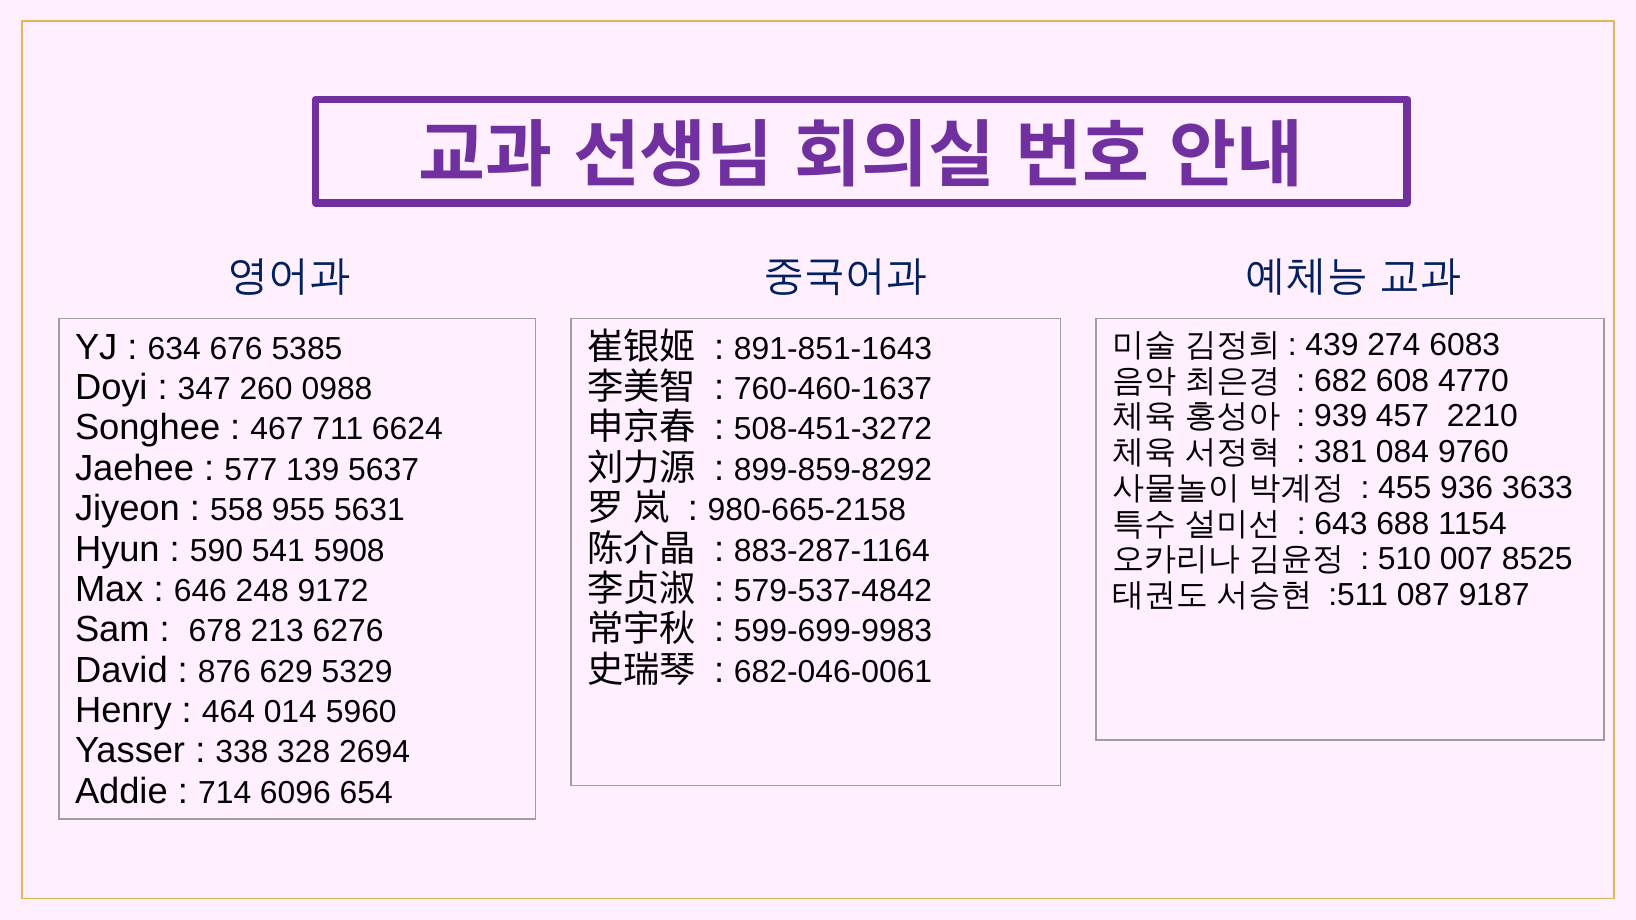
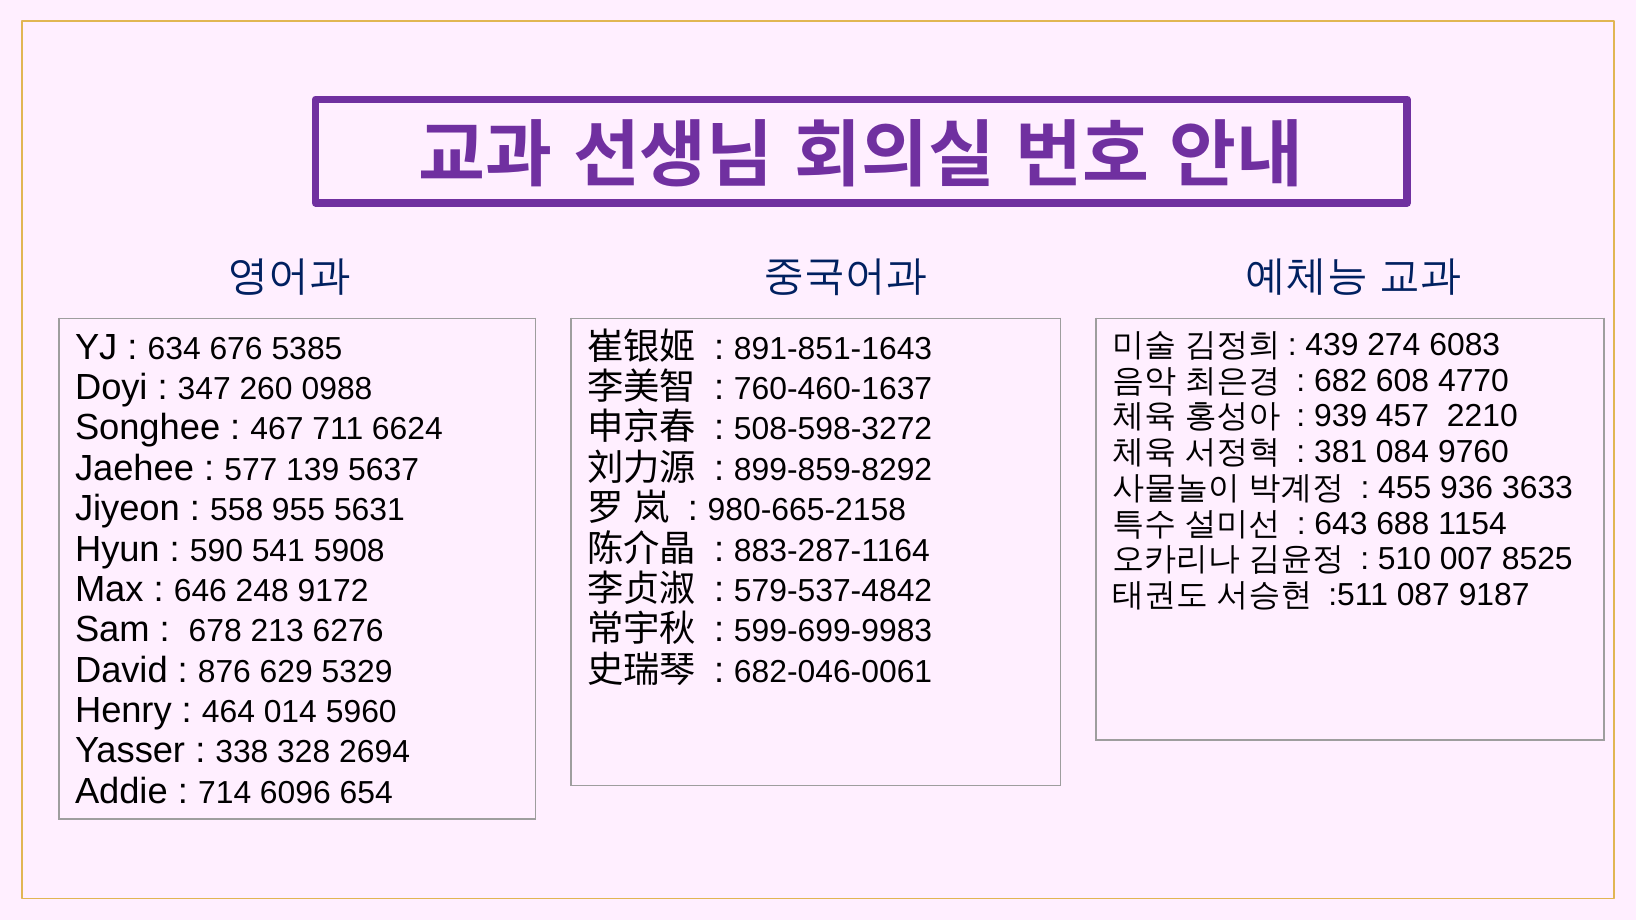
508-451-3272: 508-451-3272 -> 508-598-3272 (833, 430)
